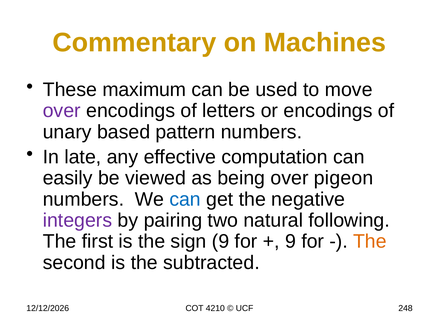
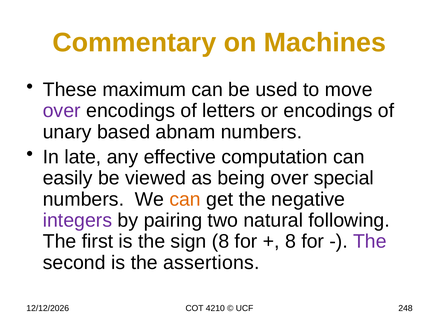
pattern: pattern -> abnam (185, 132)
pigeon: pigeon -> special (344, 178)
can colour: blue -> orange (185, 199)
sign 9: 9 -> 8 (221, 241)
9: 9 -> 8 (290, 241)
The colour: orange -> purple (370, 241)
subtracted: subtracted -> assertions (211, 262)
